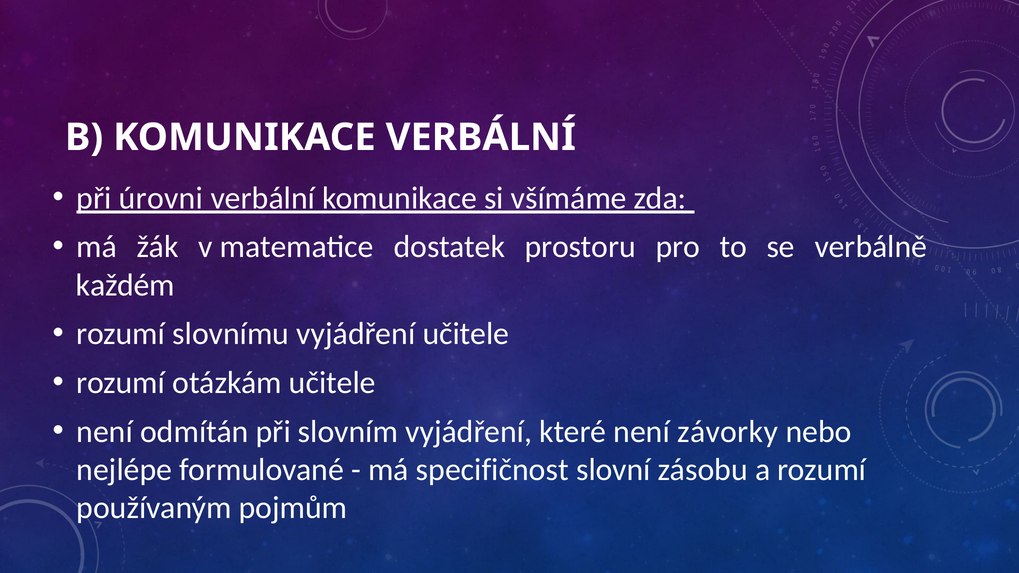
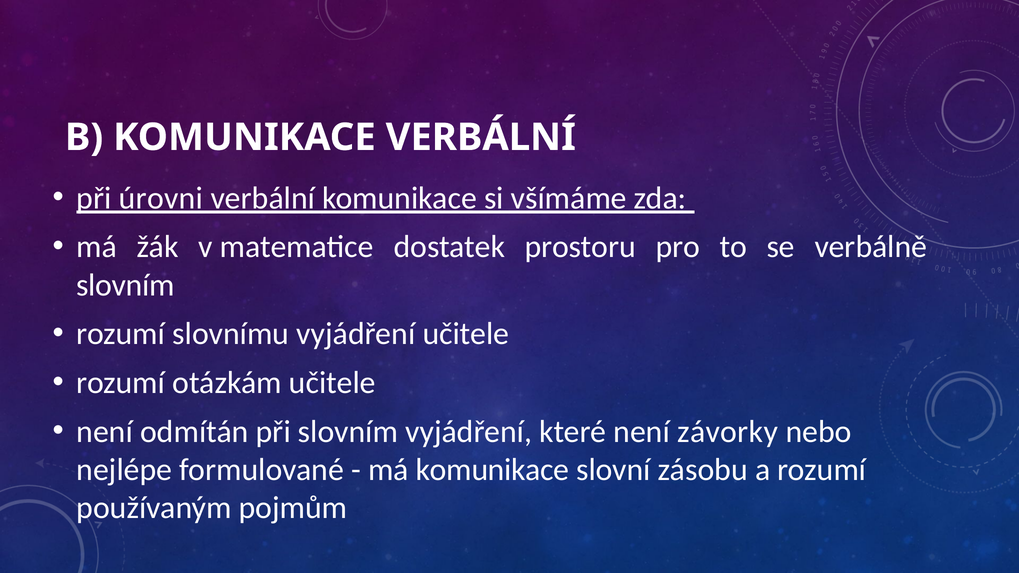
každém: každém -> slovním (125, 285)
má specifičnost: specifičnost -> komunikace (493, 470)
